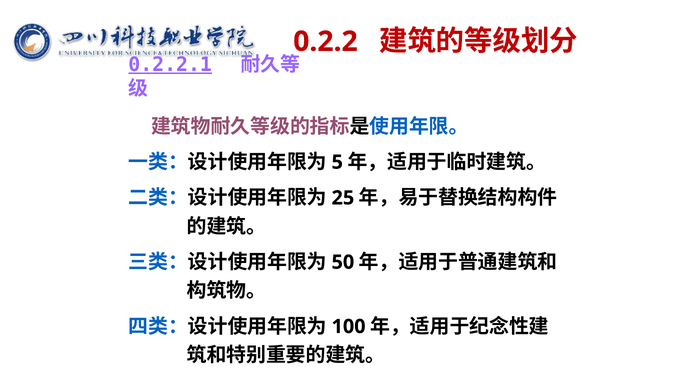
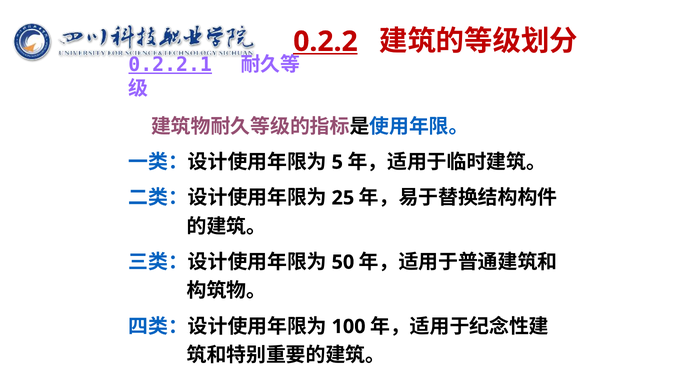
0.2.2 underline: none -> present (325, 42)
